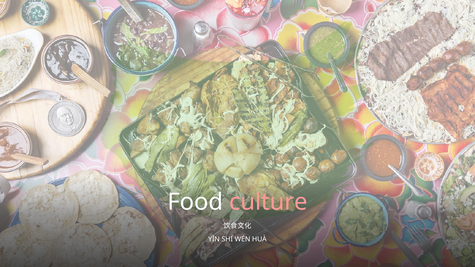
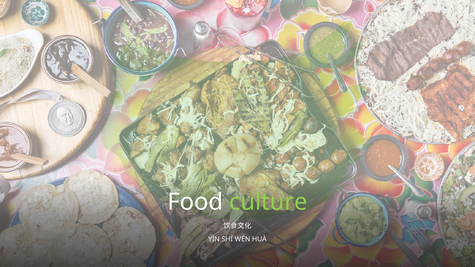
culture colour: pink -> light green (268, 202)
